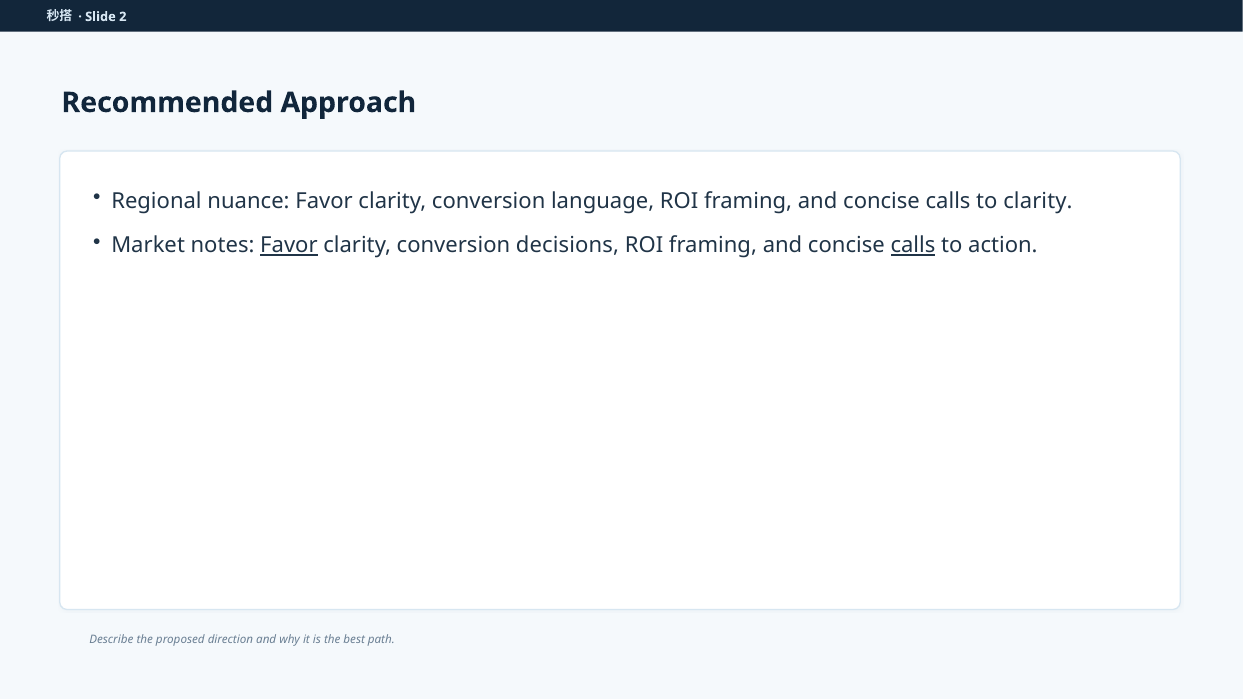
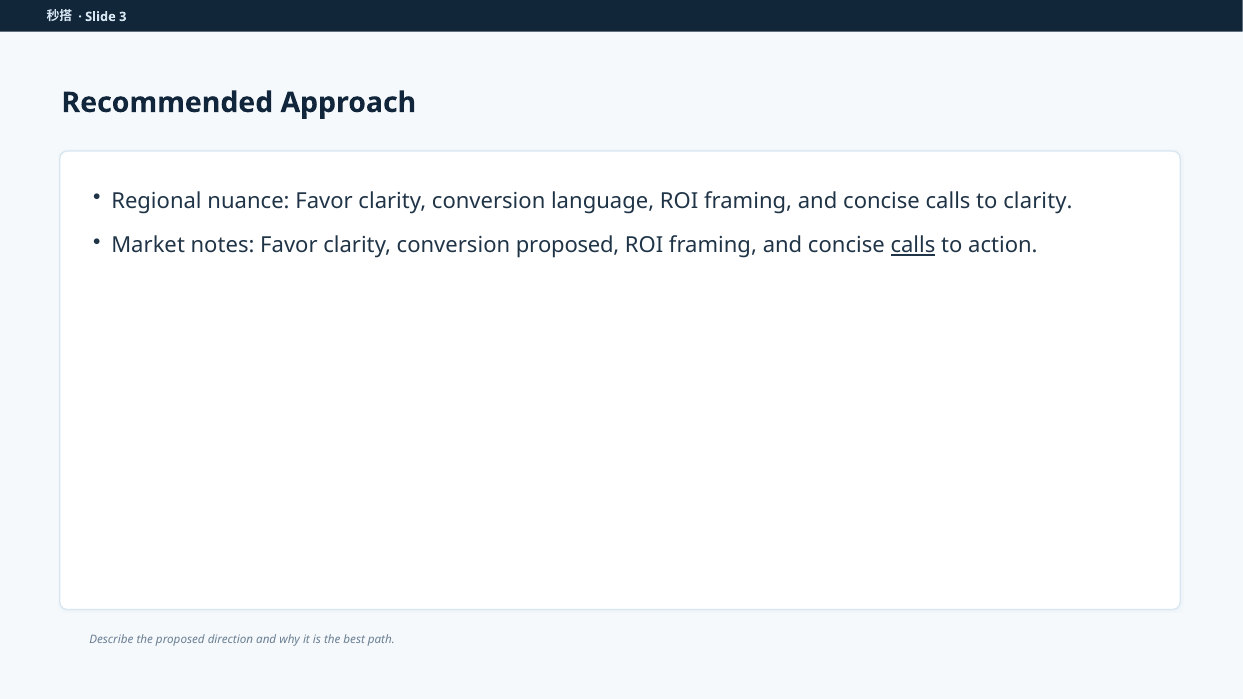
2: 2 -> 3 (123, 17)
Favor underline: present -> none (289, 246)
conversion decisions: decisions -> proposed (568, 246)
